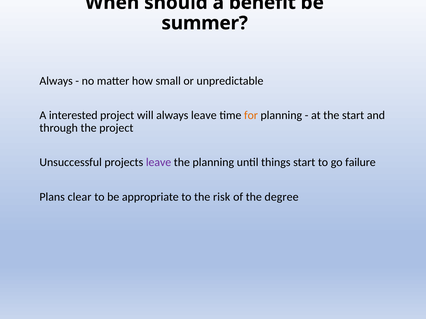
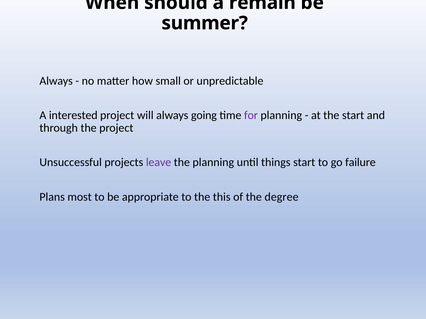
benefit: benefit -> remain (262, 3)
always leave: leave -> going (204, 115)
for colour: orange -> purple (251, 115)
clear: clear -> most (80, 197)
risk: risk -> this (222, 197)
